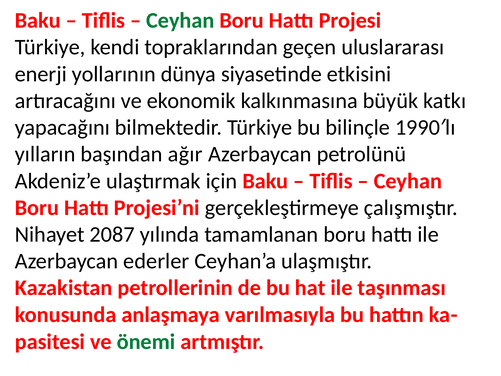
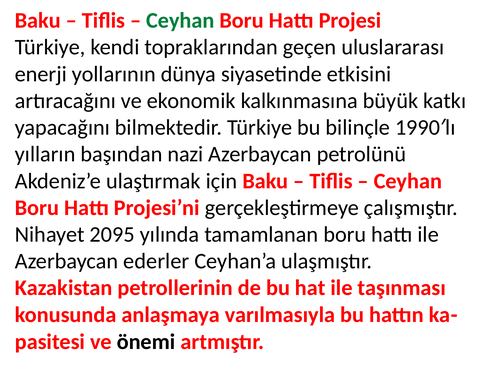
ağır: ağır -> nazi (185, 154)
2087: 2087 -> 2095 (112, 234)
önemi colour: green -> black (146, 342)
